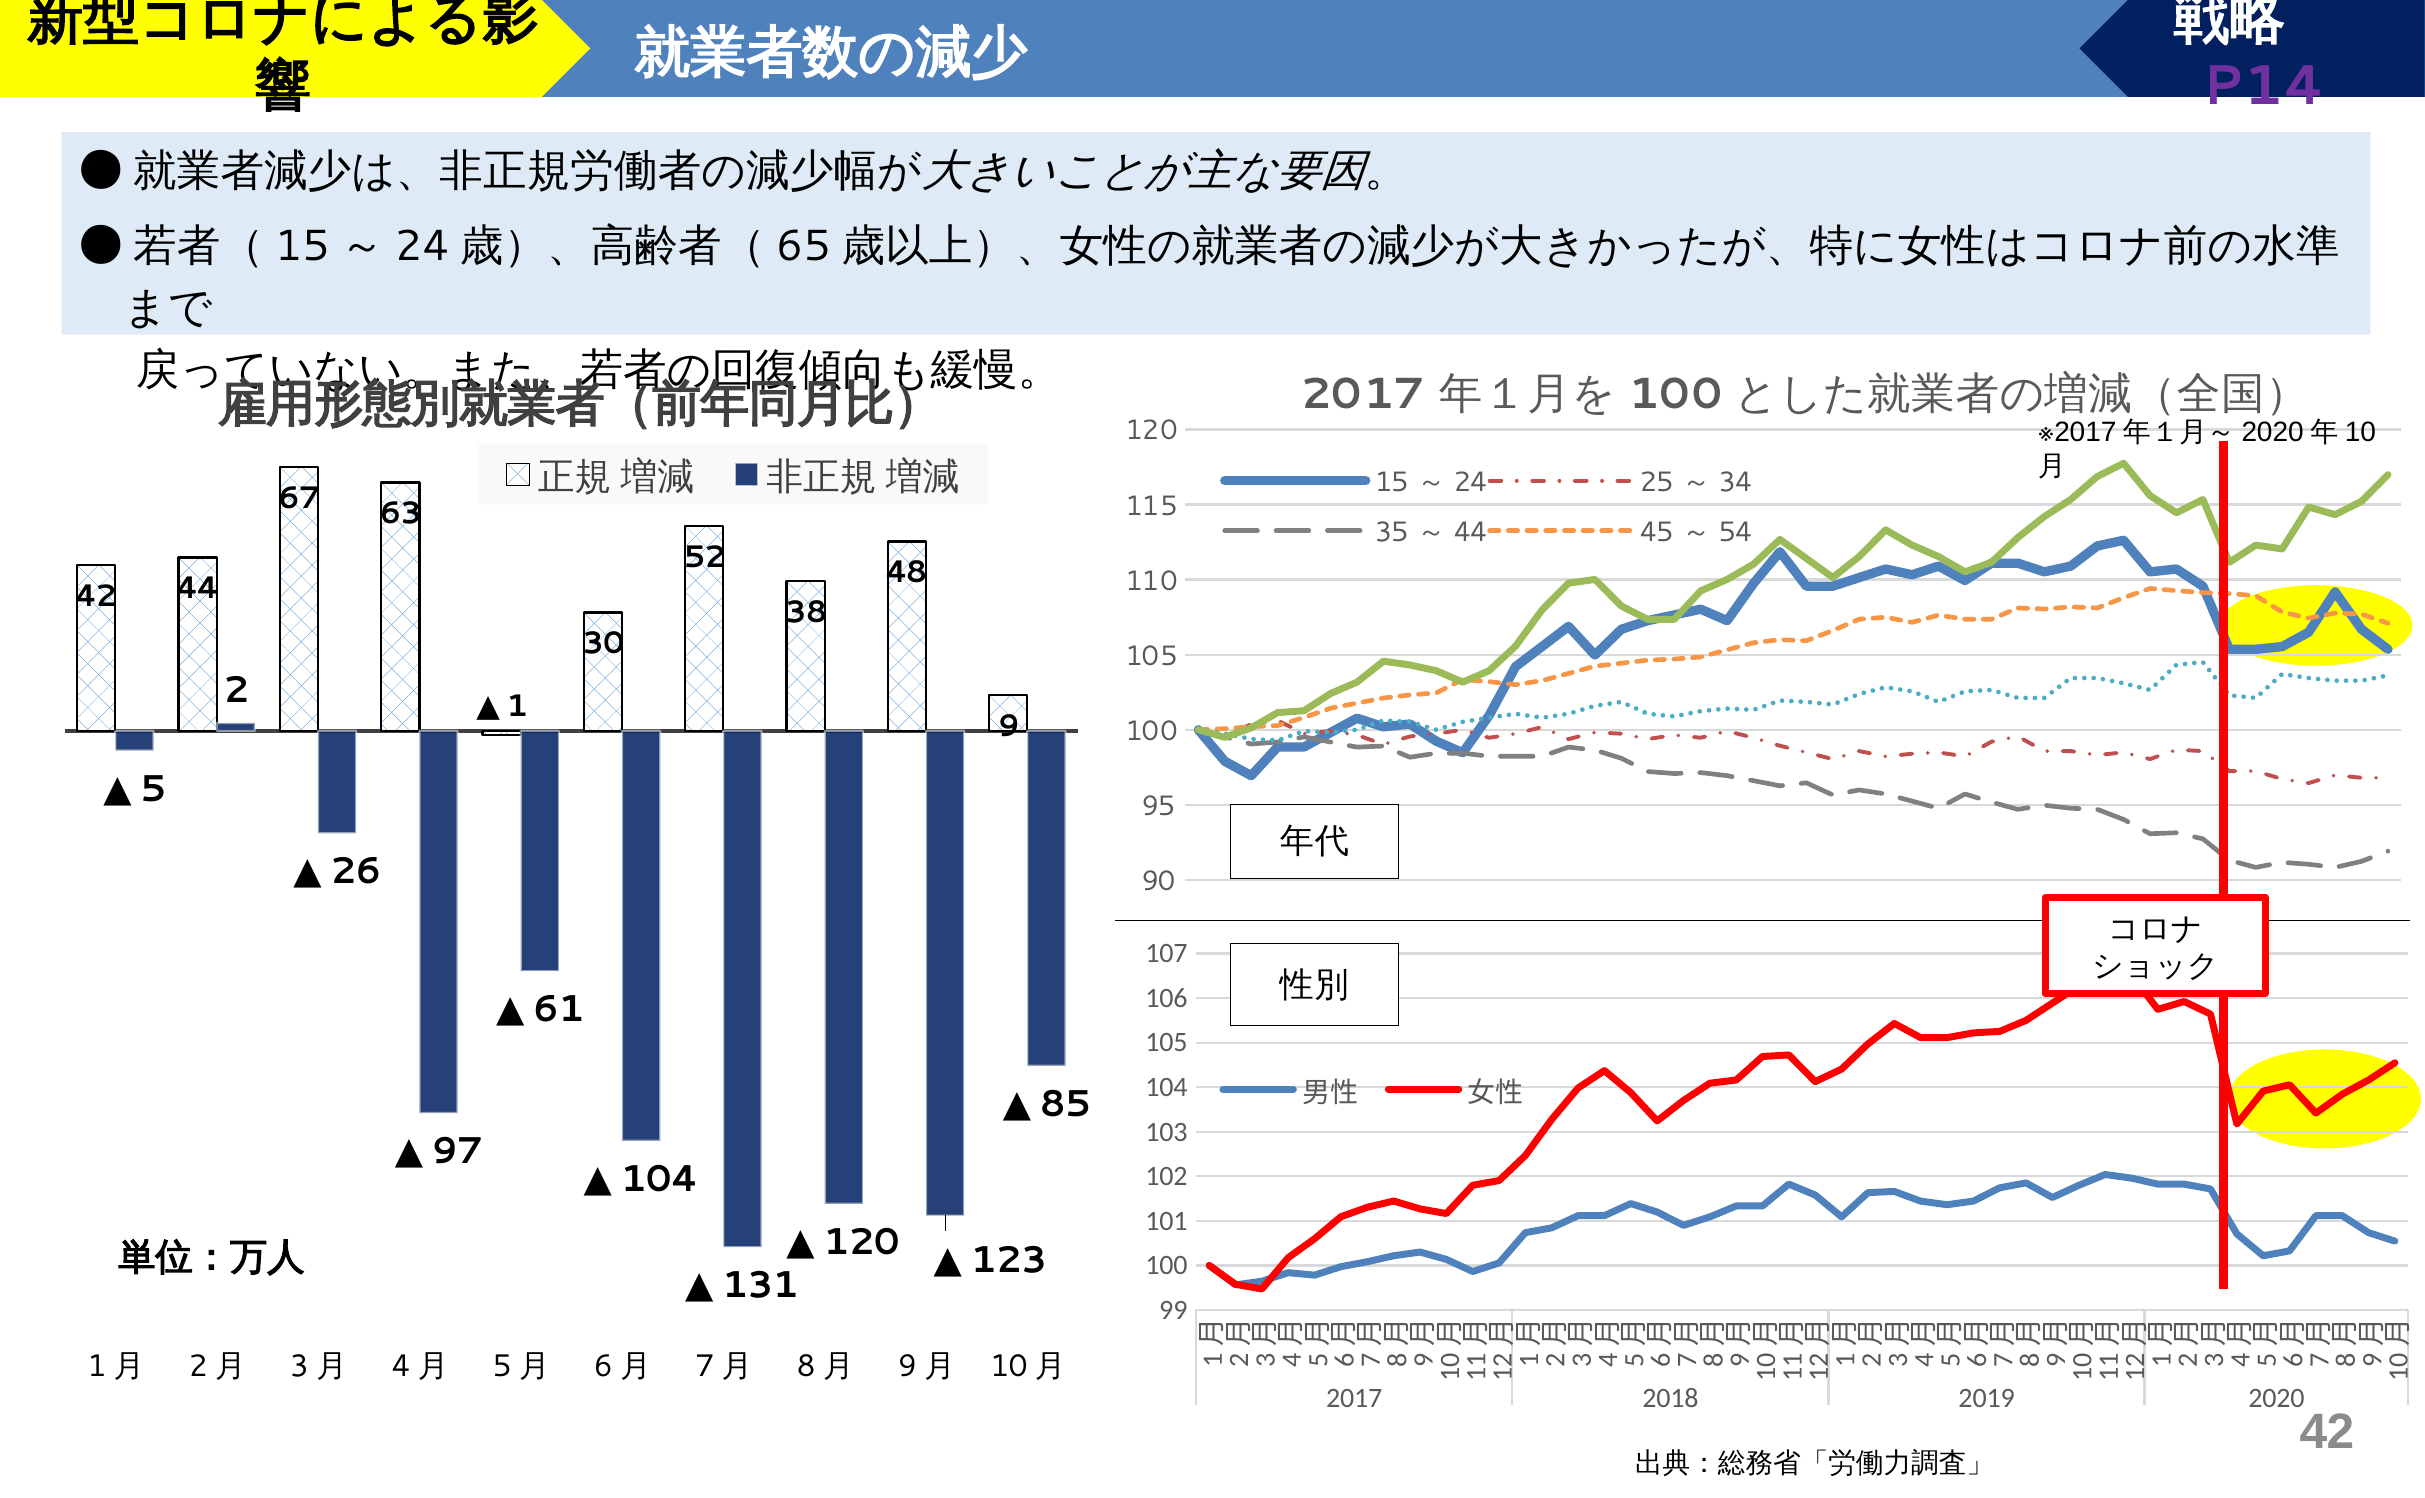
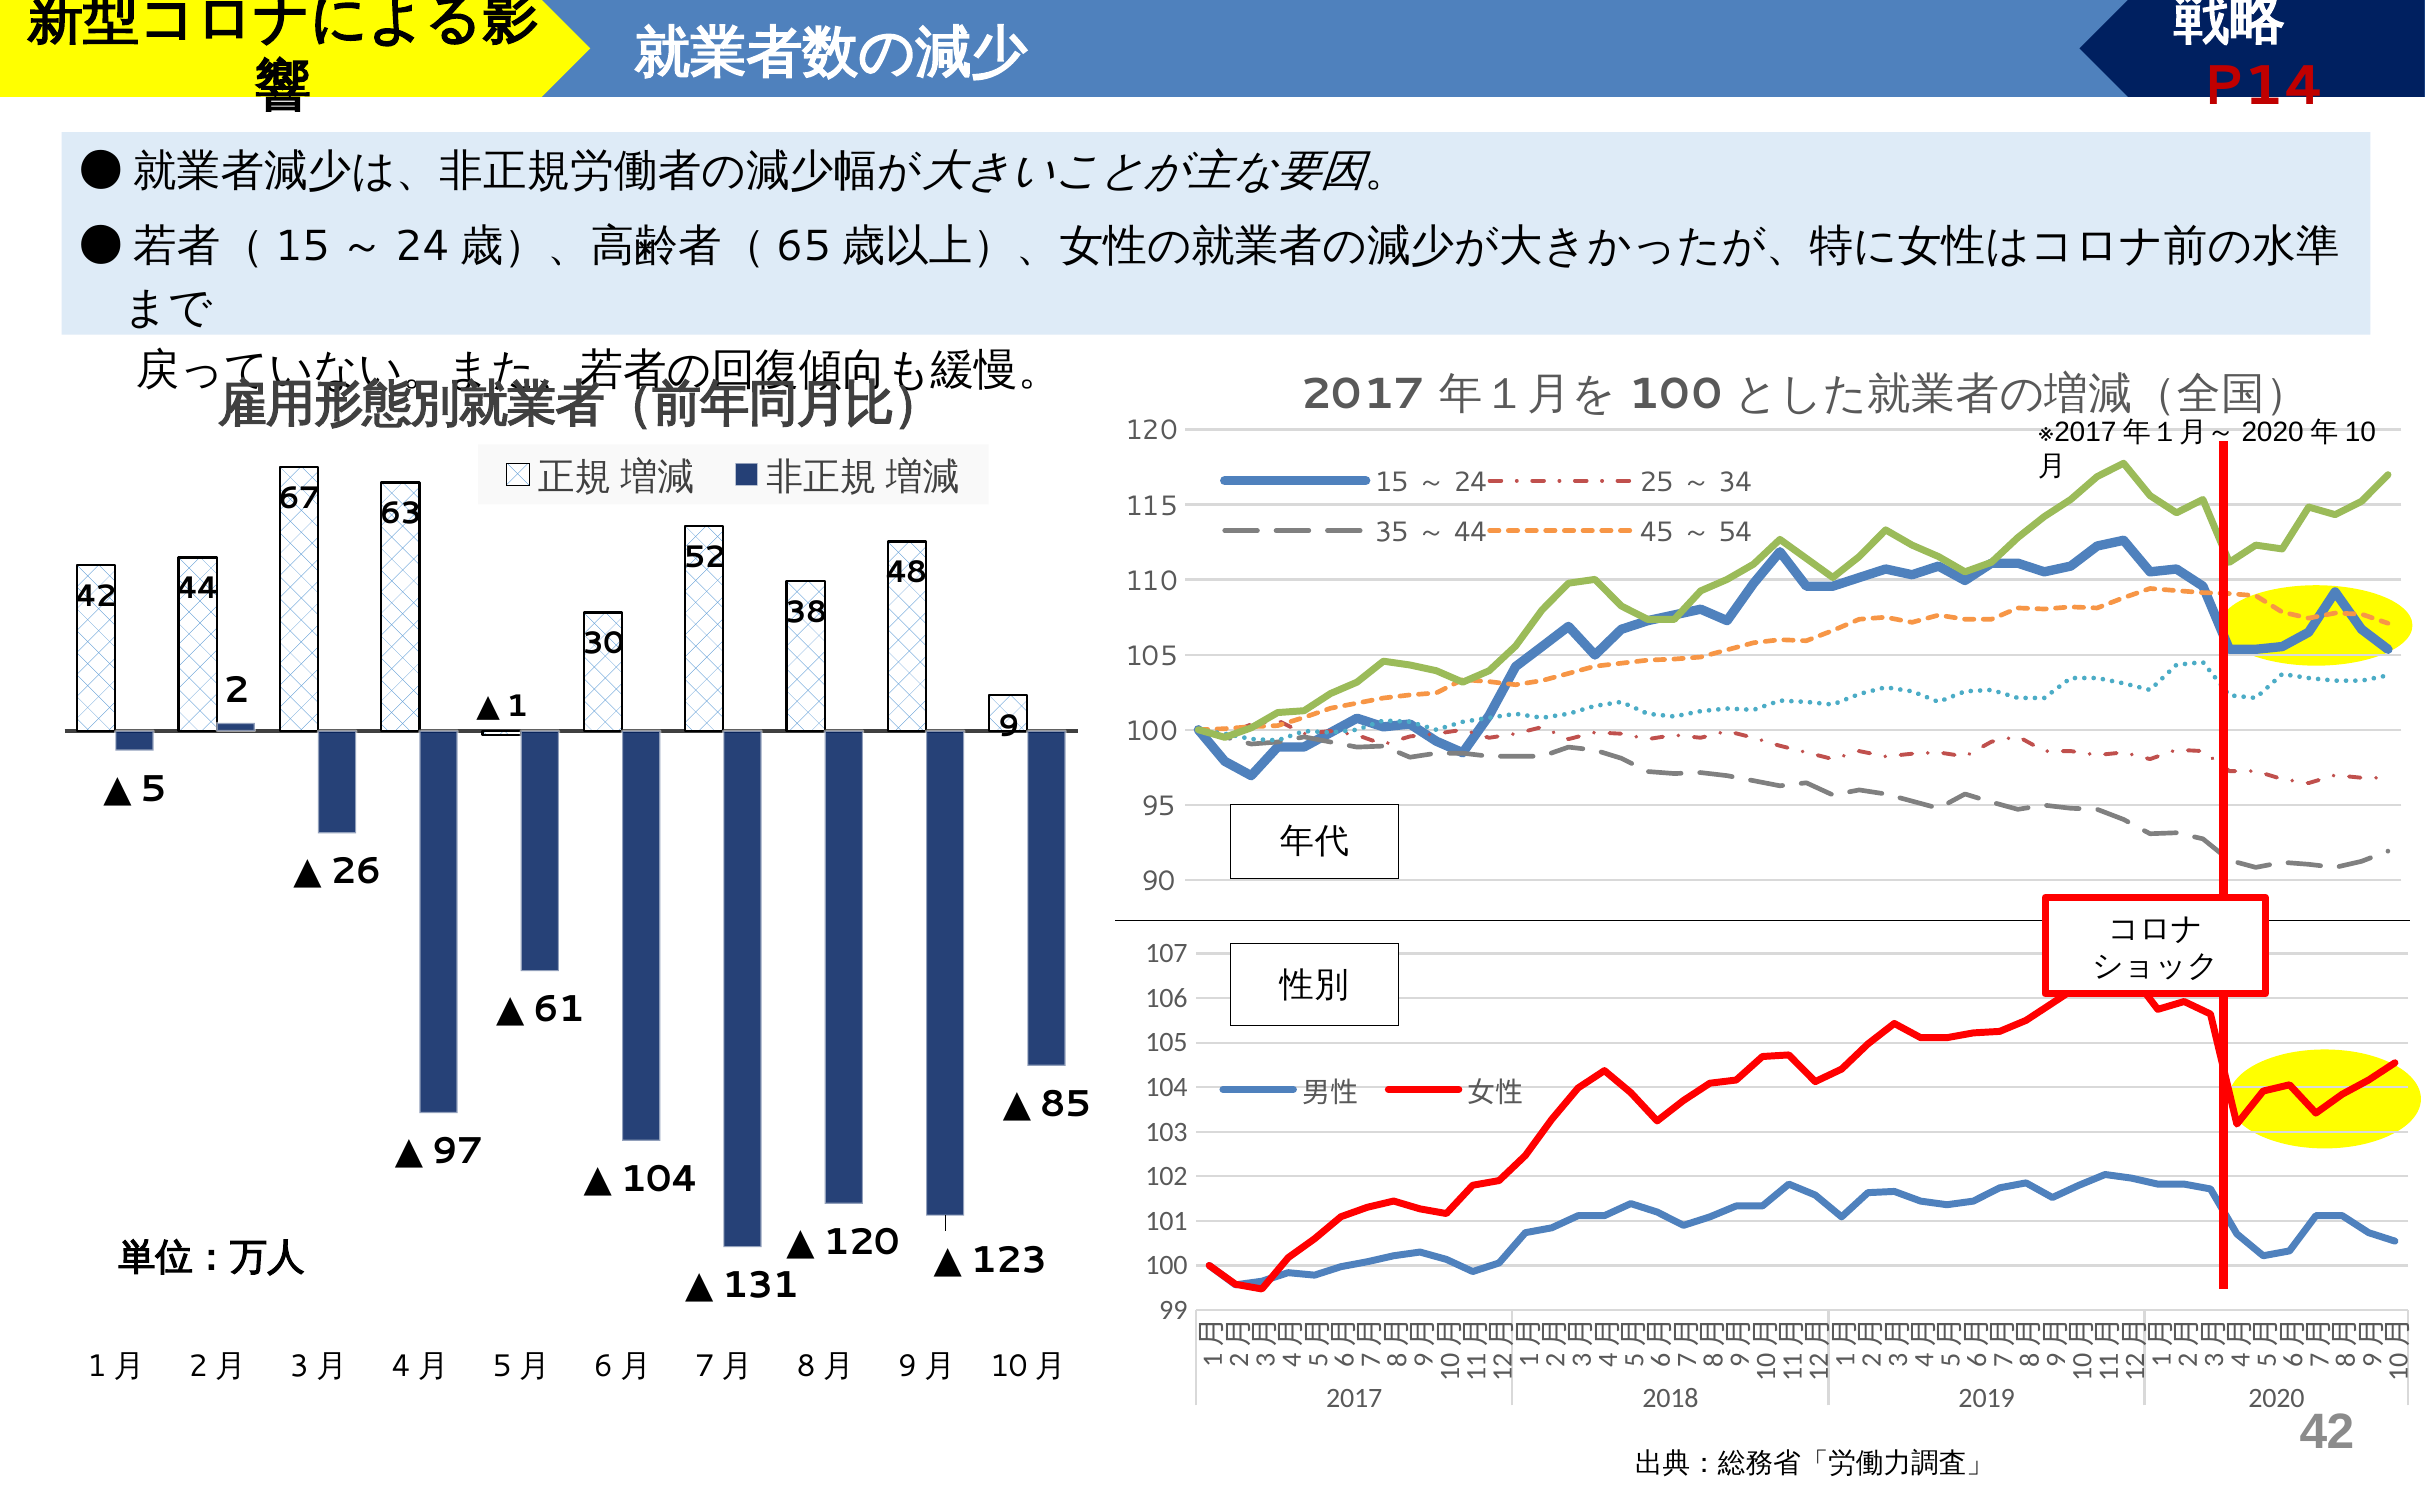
P14 colour: purple -> red (2264, 86)
